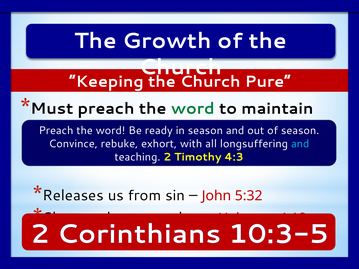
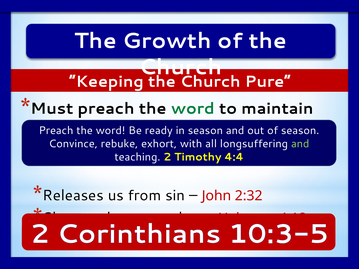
and colour: light blue -> light green (300, 144)
4:3: 4:3 -> 4:4 (234, 157)
5:32: 5:32 -> 2:32 (249, 196)
